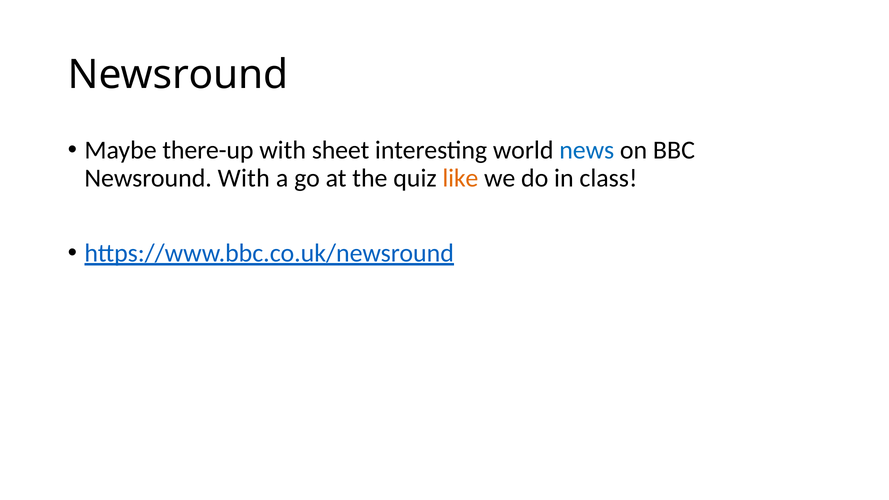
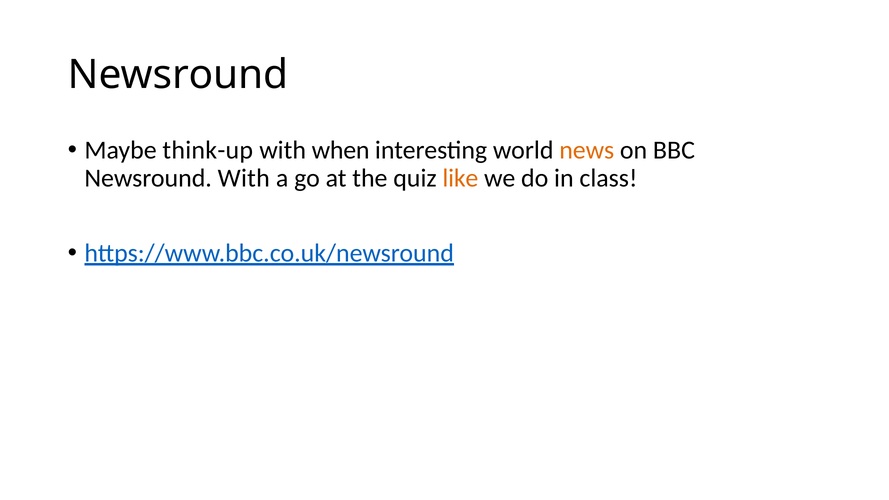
there-up: there-up -> think-up (208, 150)
sheet: sheet -> when (341, 150)
news colour: blue -> orange (587, 150)
